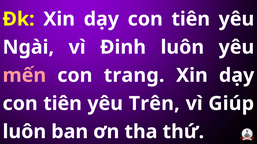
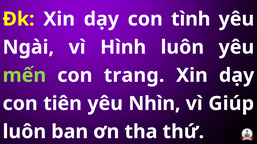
tiên: tiên -> tình (191, 19)
Đinh: Đinh -> Hình (123, 47)
mến colour: pink -> light green (24, 76)
Trên: Trên -> Nhìn (154, 104)
